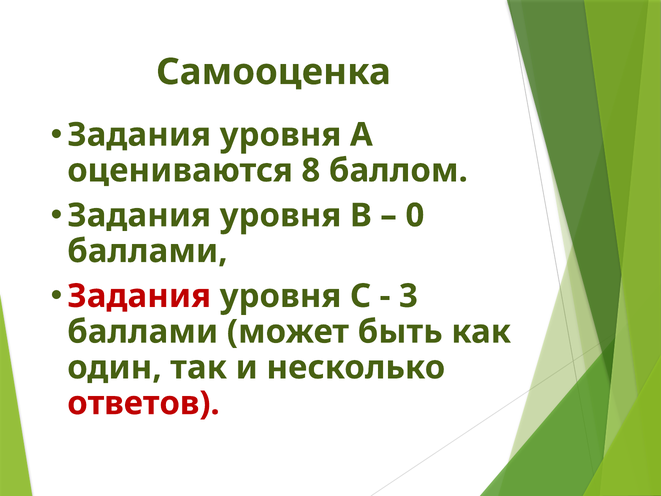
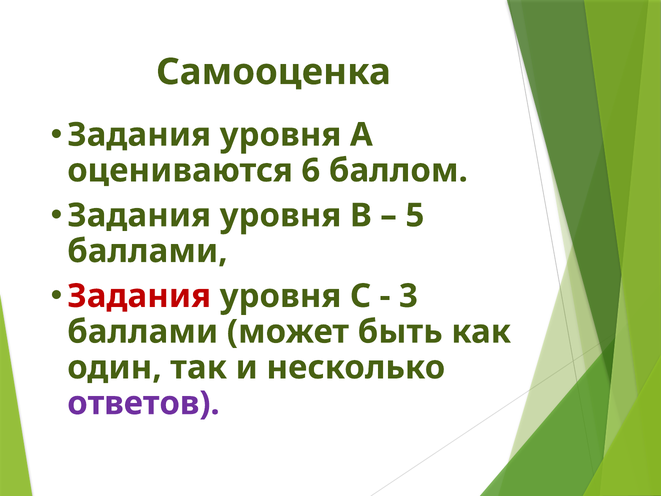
8: 8 -> 6 (311, 170)
0: 0 -> 5 (415, 215)
ответов colour: red -> purple (143, 403)
